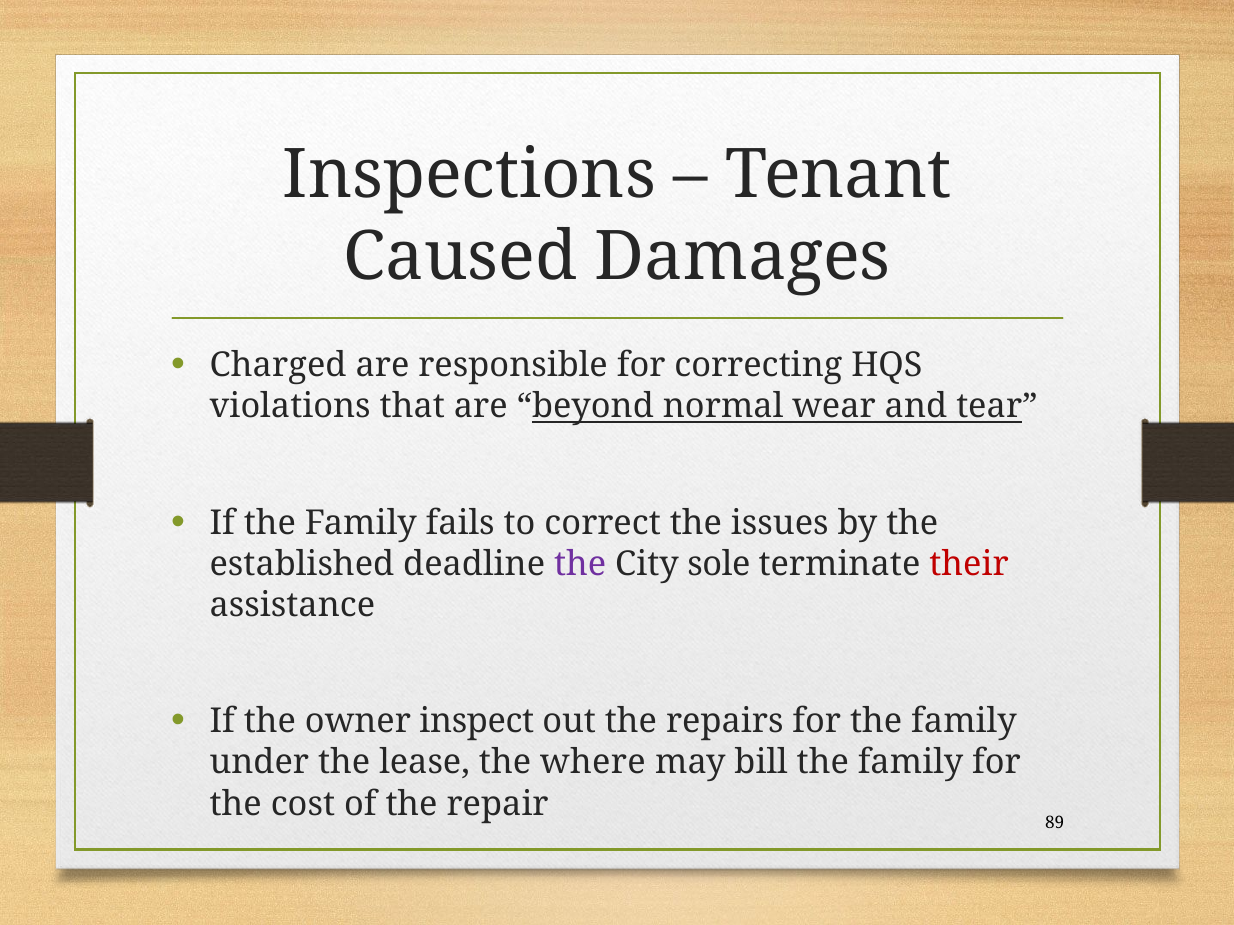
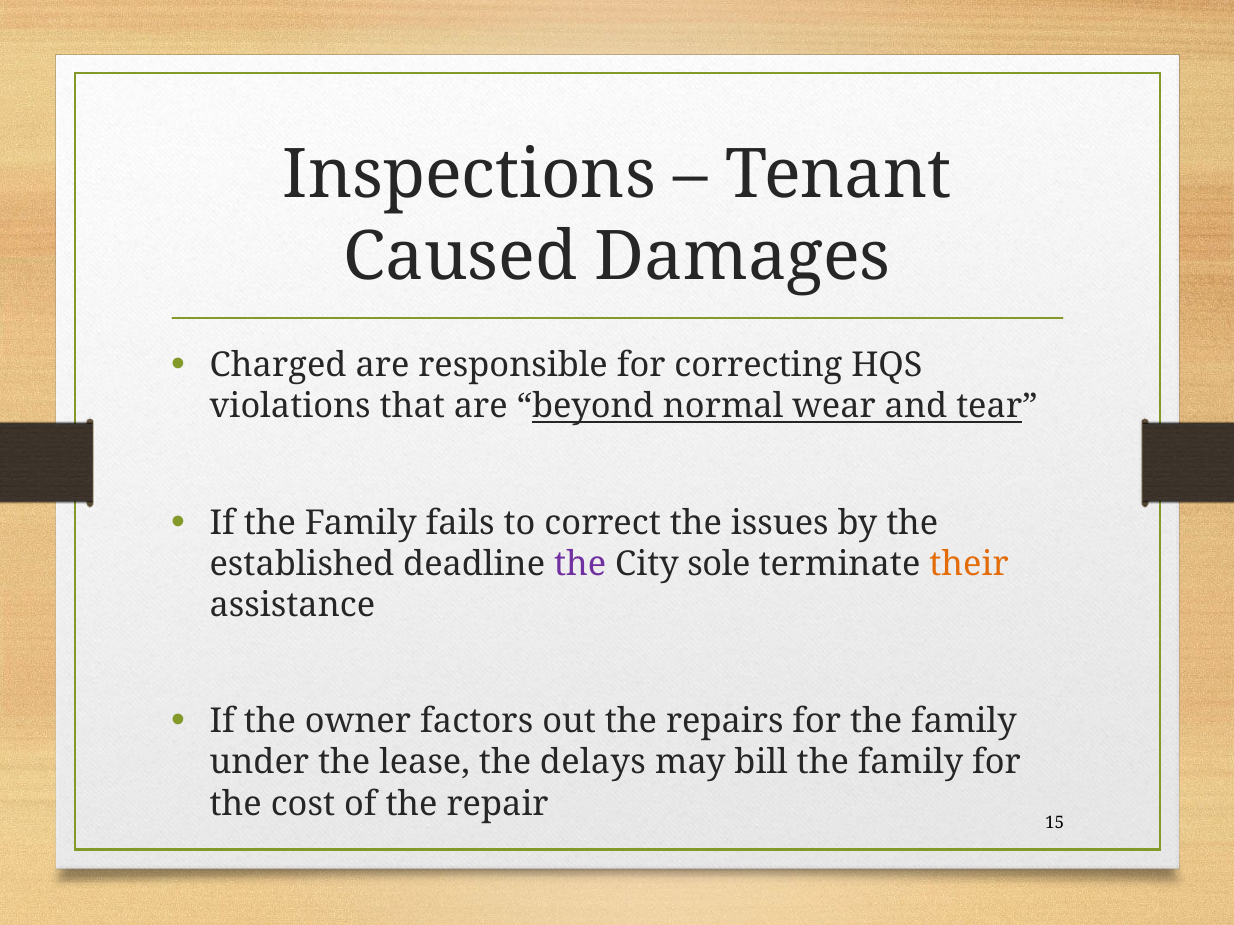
their colour: red -> orange (969, 564)
inspect: inspect -> factors (477, 722)
where: where -> delays (593, 763)
89: 89 -> 15 (1055, 823)
